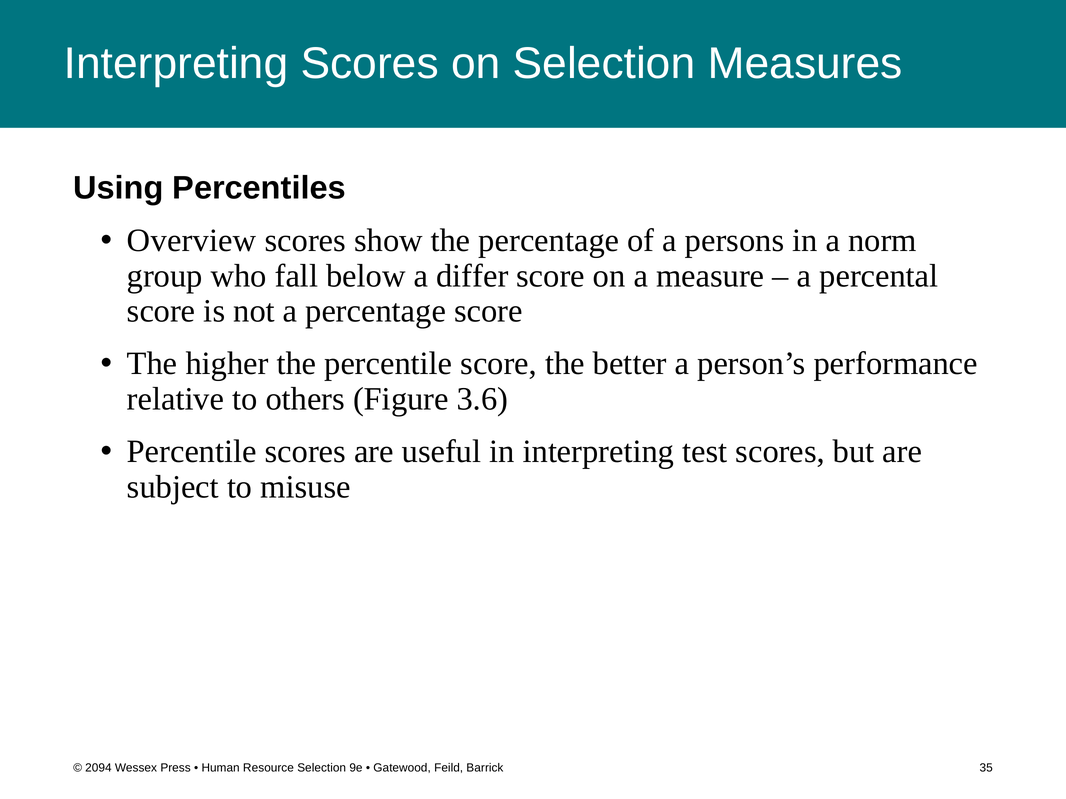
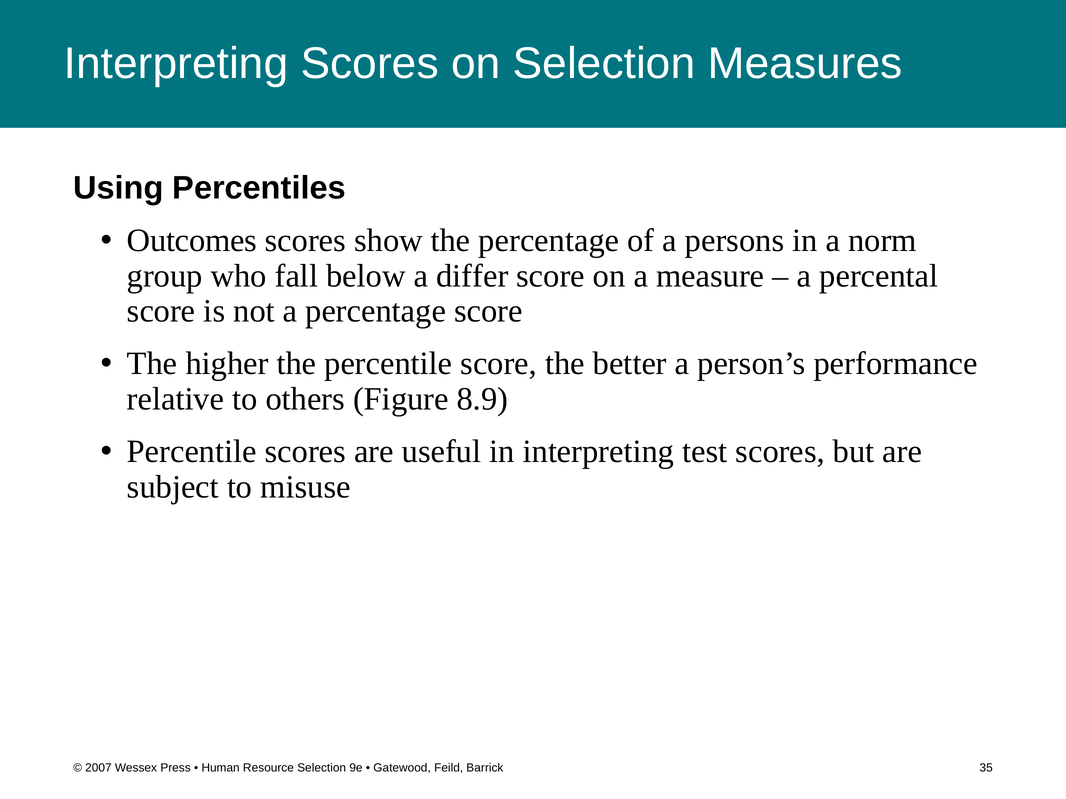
Overview: Overview -> Outcomes (192, 241)
3.6: 3.6 -> 8.9 (482, 399)
2094: 2094 -> 2007 (98, 768)
